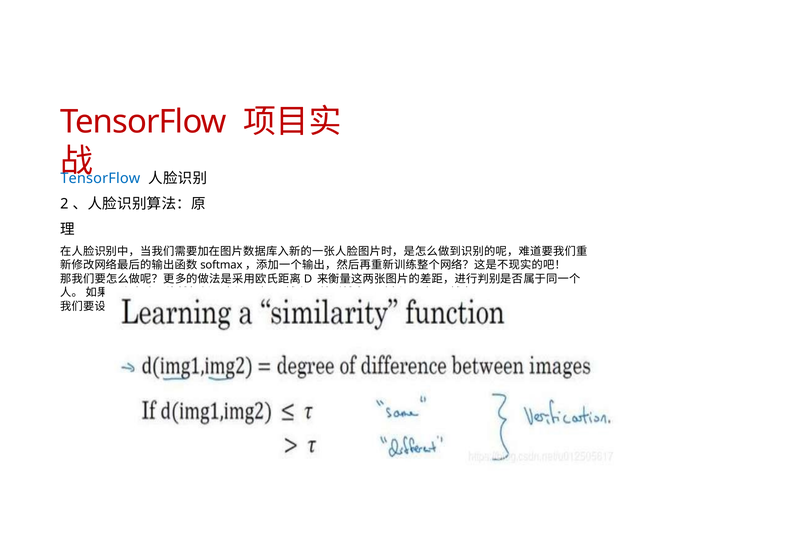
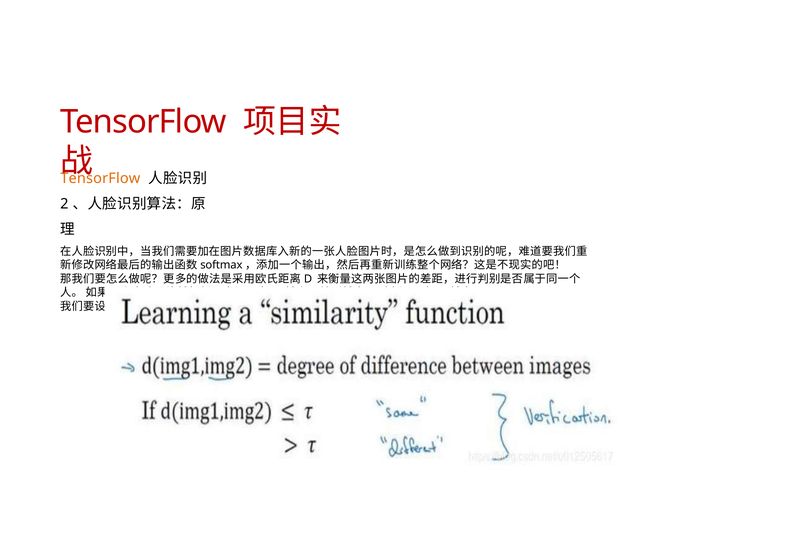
TensorFlow colour: blue -> orange (100, 178)
